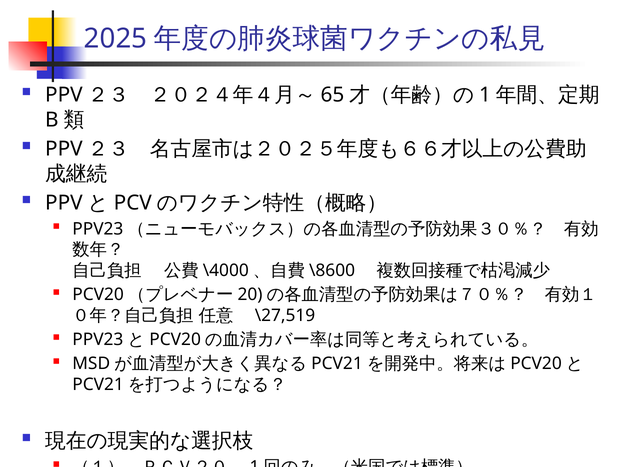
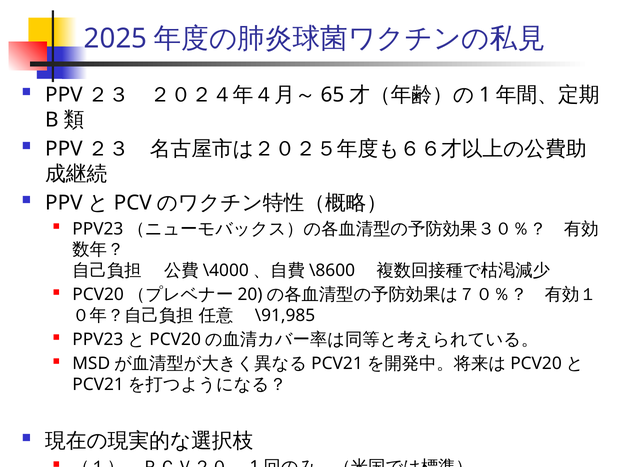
\27,519: \27,519 -> \91,985 (285, 315)
